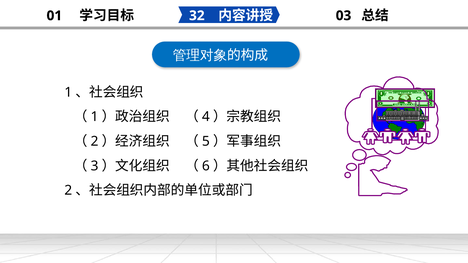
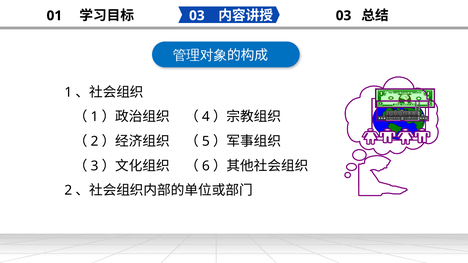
32: 32 -> 03 (197, 16)
